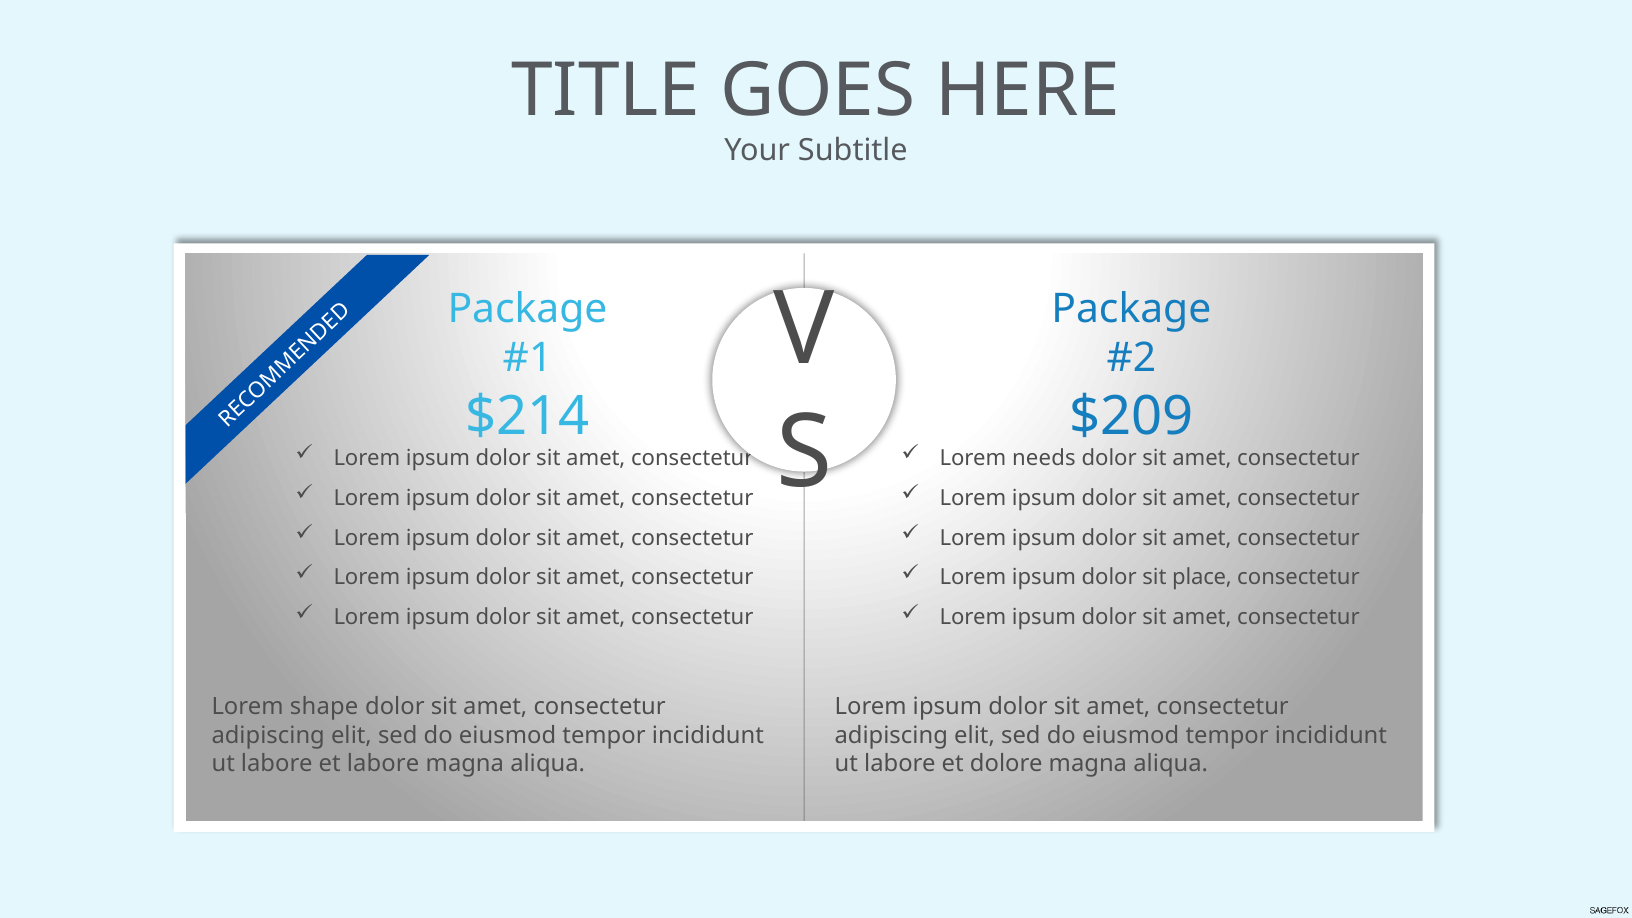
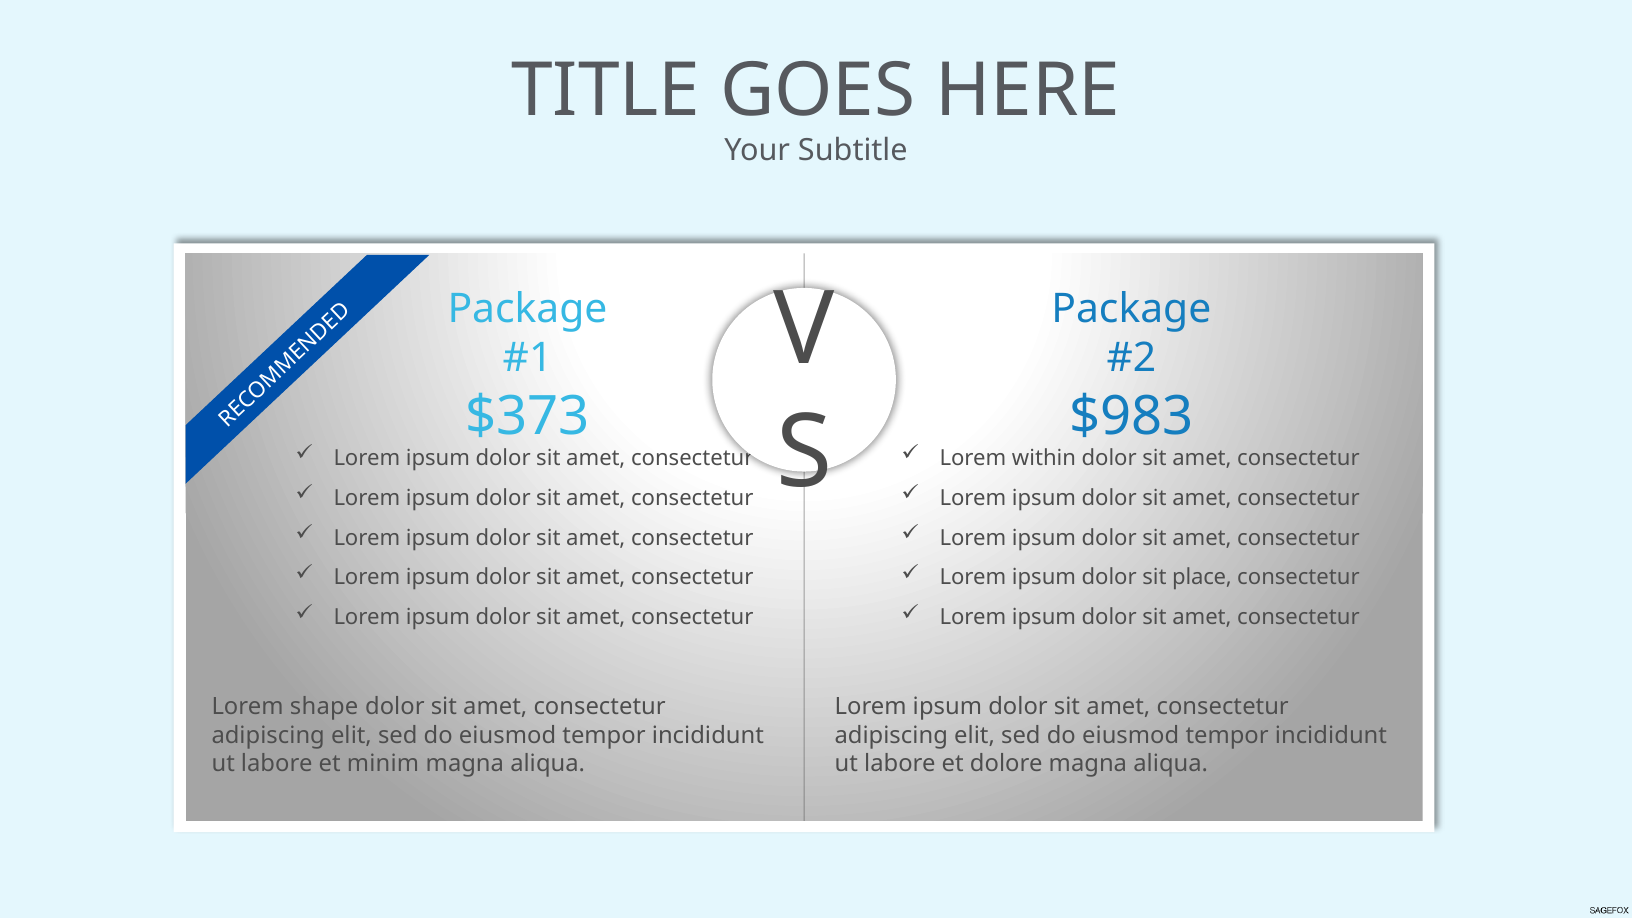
$214: $214 -> $373 (527, 416)
$209: $209 -> $983 (1131, 416)
needs: needs -> within (1044, 458)
et labore: labore -> minim (383, 764)
